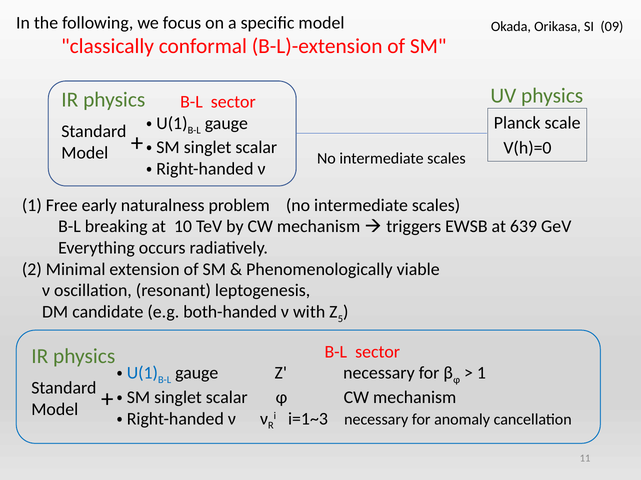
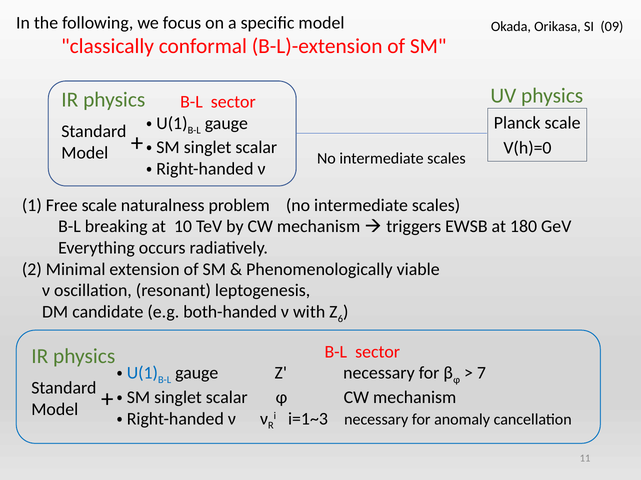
Free early: early -> scale (99, 206)
639: 639 -> 180 (524, 227)
5: 5 -> 6 (340, 319)
1: 1 -> 7 (481, 374)
